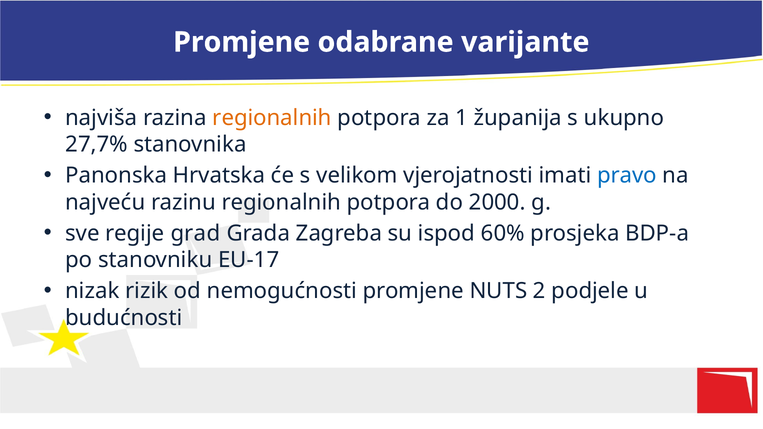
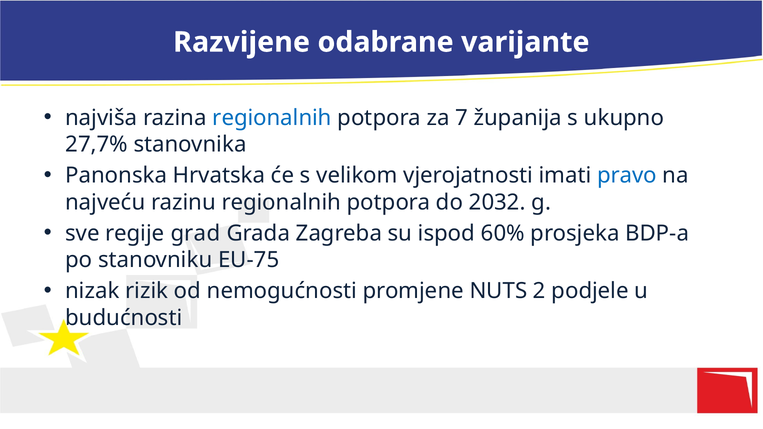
Promjene: Promjene -> Razvijene (242, 42)
regionalnih colour: orange -> blue (272, 118)
1: 1 -> 7 (462, 118)
2000: 2000 -> 2032 (497, 202)
EU-17: EU-17 -> EU-75 (249, 260)
